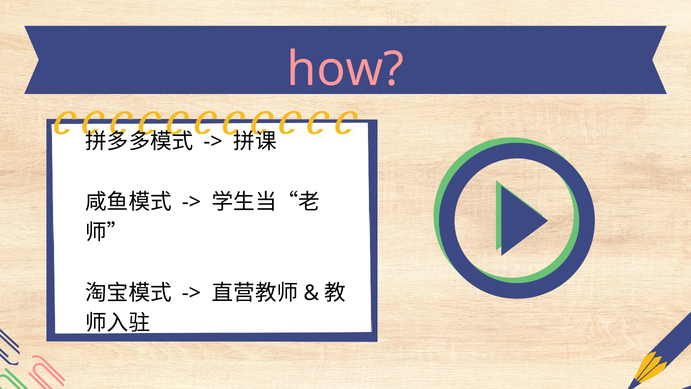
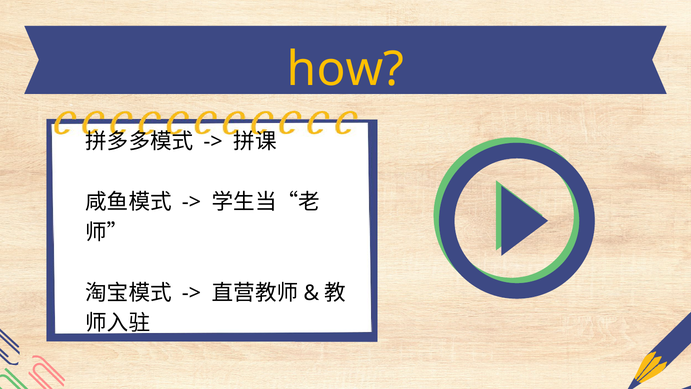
how colour: pink -> yellow (345, 69)
